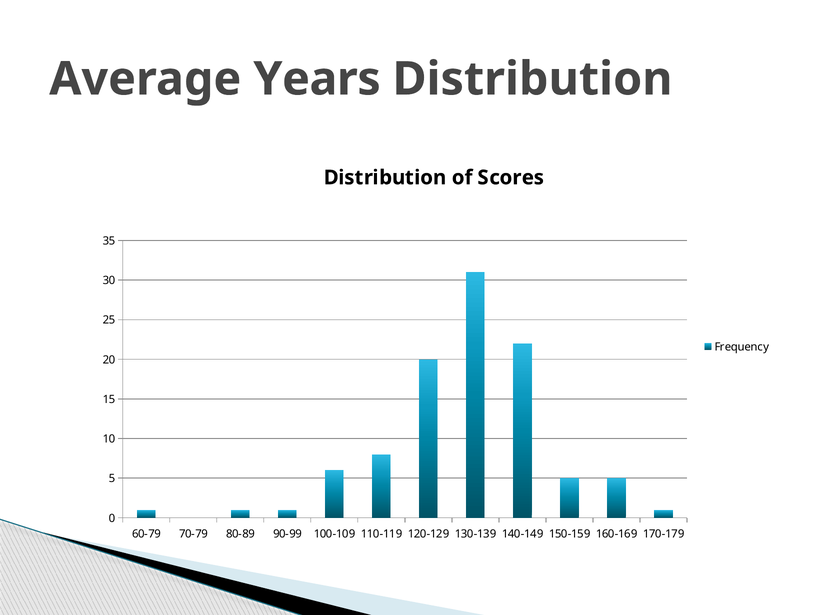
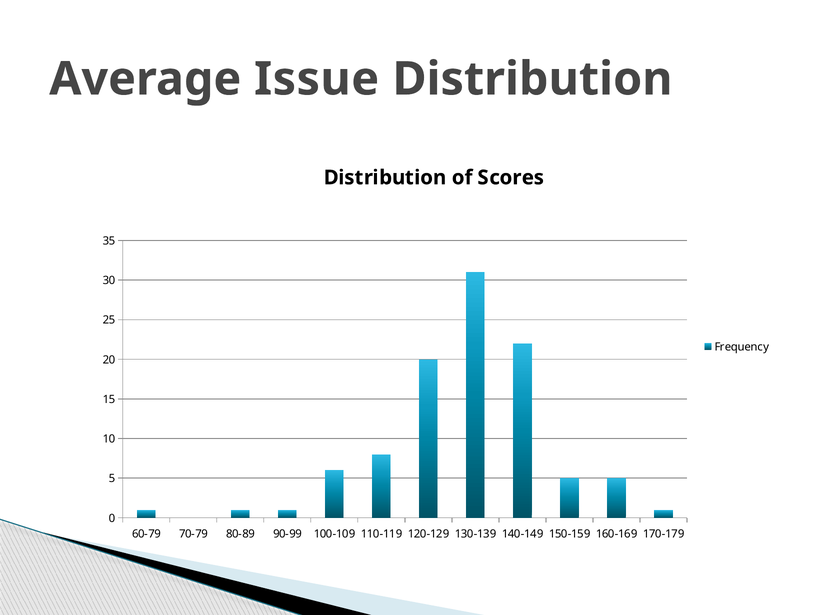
Years: Years -> Issue (317, 79)
